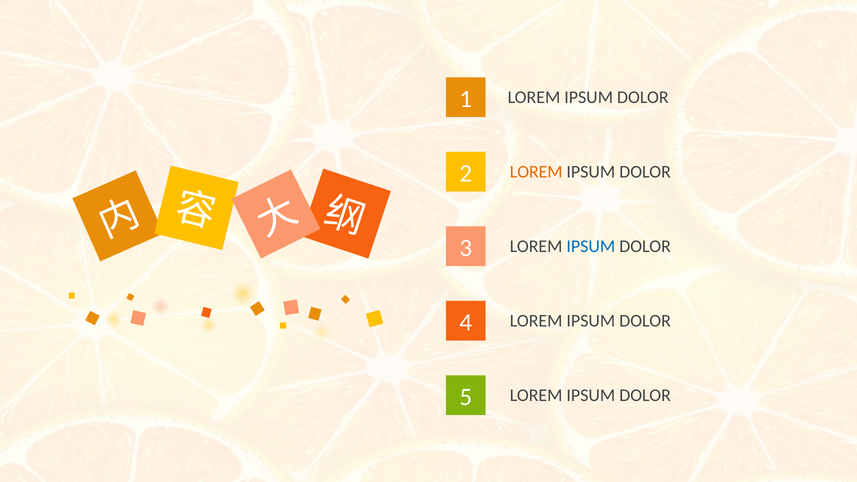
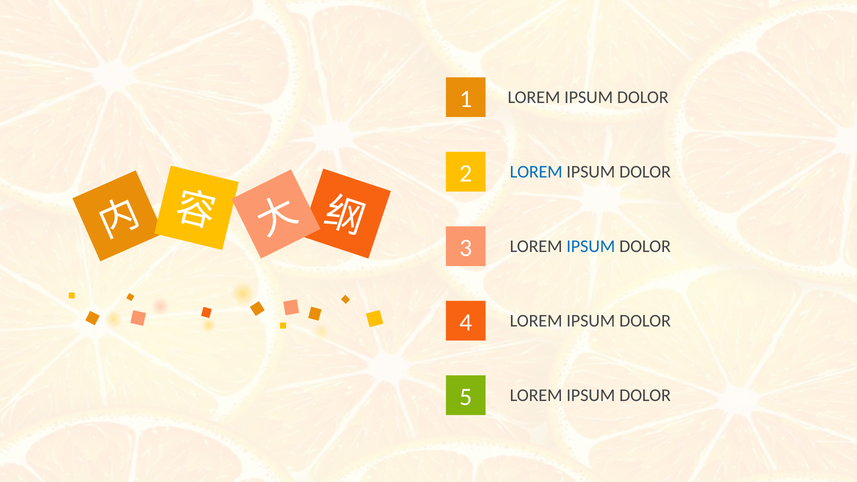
LOREM colour: orange -> blue (536, 172)
